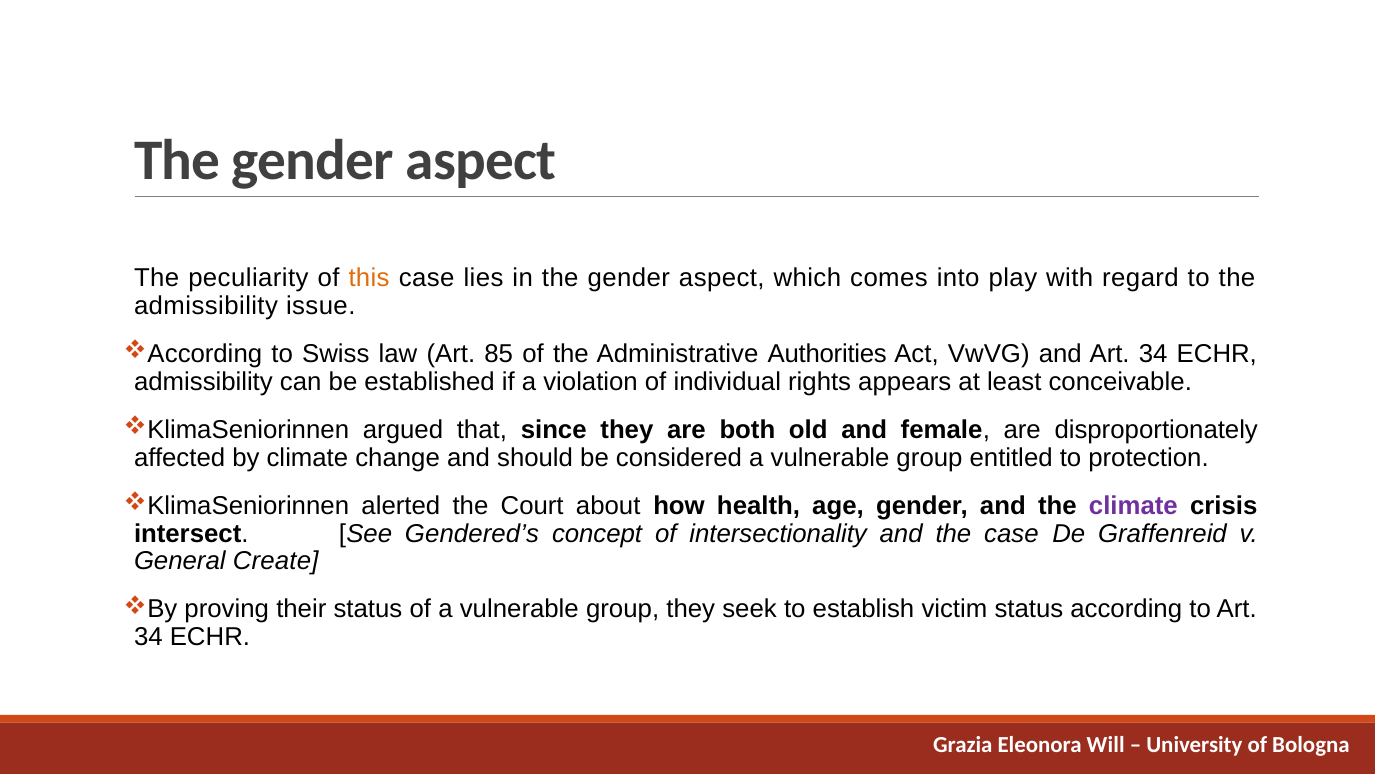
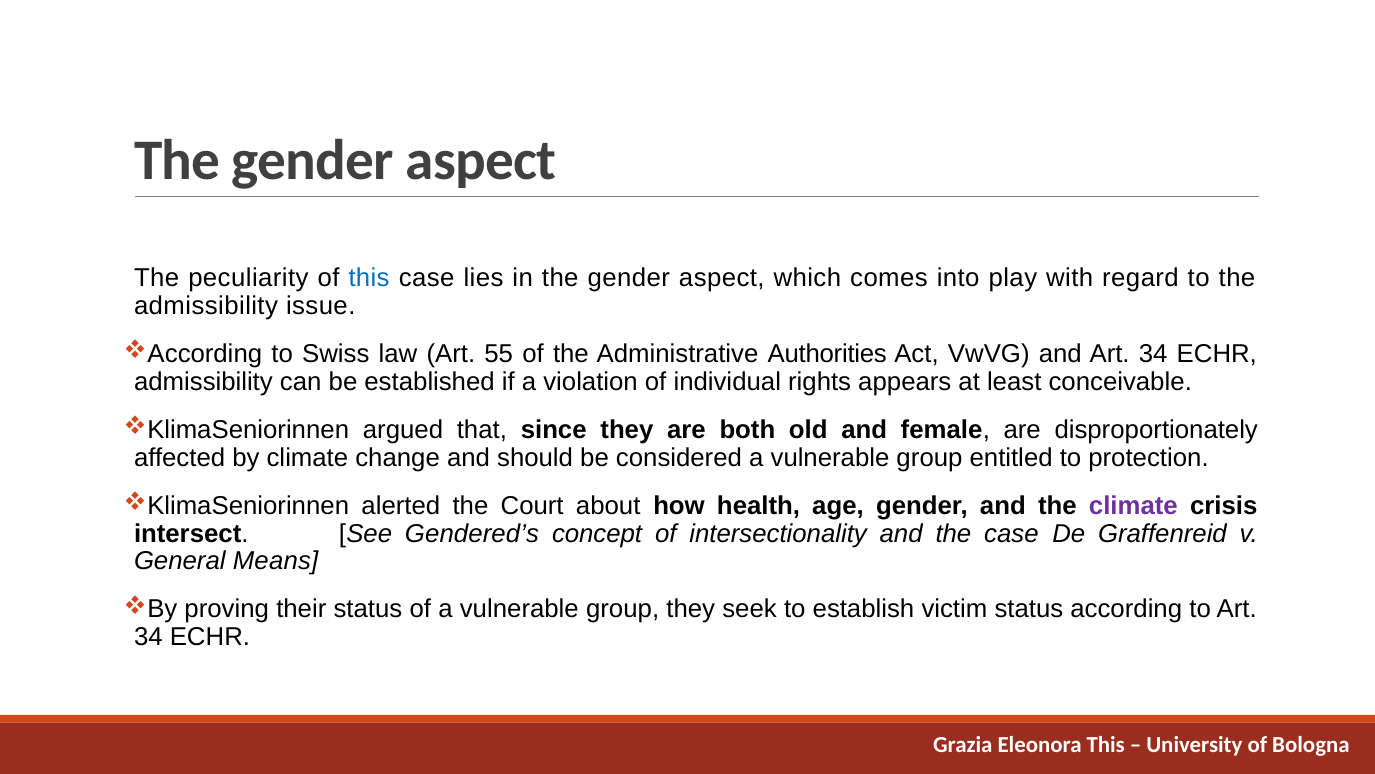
this colour: orange -> blue (369, 278)
85: 85 -> 55 (499, 354)
Create: Create -> Means (276, 561)
Eleonora Will: Will -> This (1106, 744)
